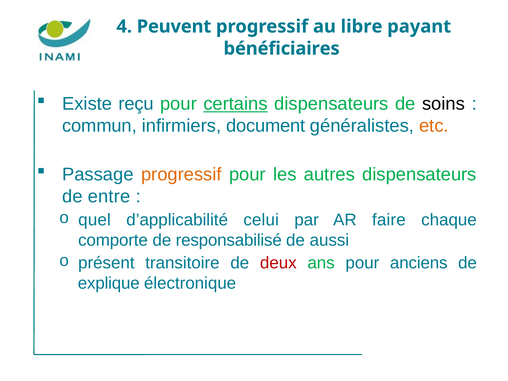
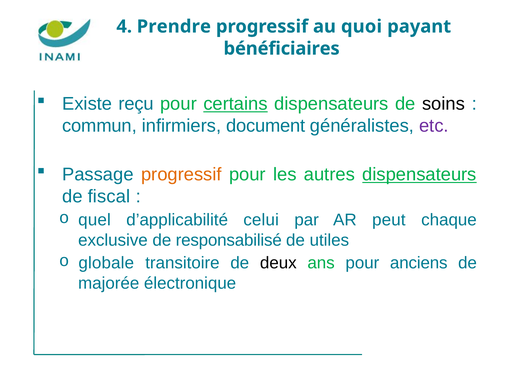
Peuvent: Peuvent -> Prendre (174, 26)
libre: libre -> quoi (361, 26)
etc colour: orange -> purple (434, 126)
dispensateurs underline: none -> present (419, 175)
entre: entre -> fiscal (109, 197)
faire: faire -> peut (389, 220)
comporte: comporte -> exclusive (113, 240)
aussi: aussi -> utiles (329, 240)
présent: présent -> globale (106, 263)
deux colour: red -> black (278, 263)
explique: explique -> majorée (109, 283)
